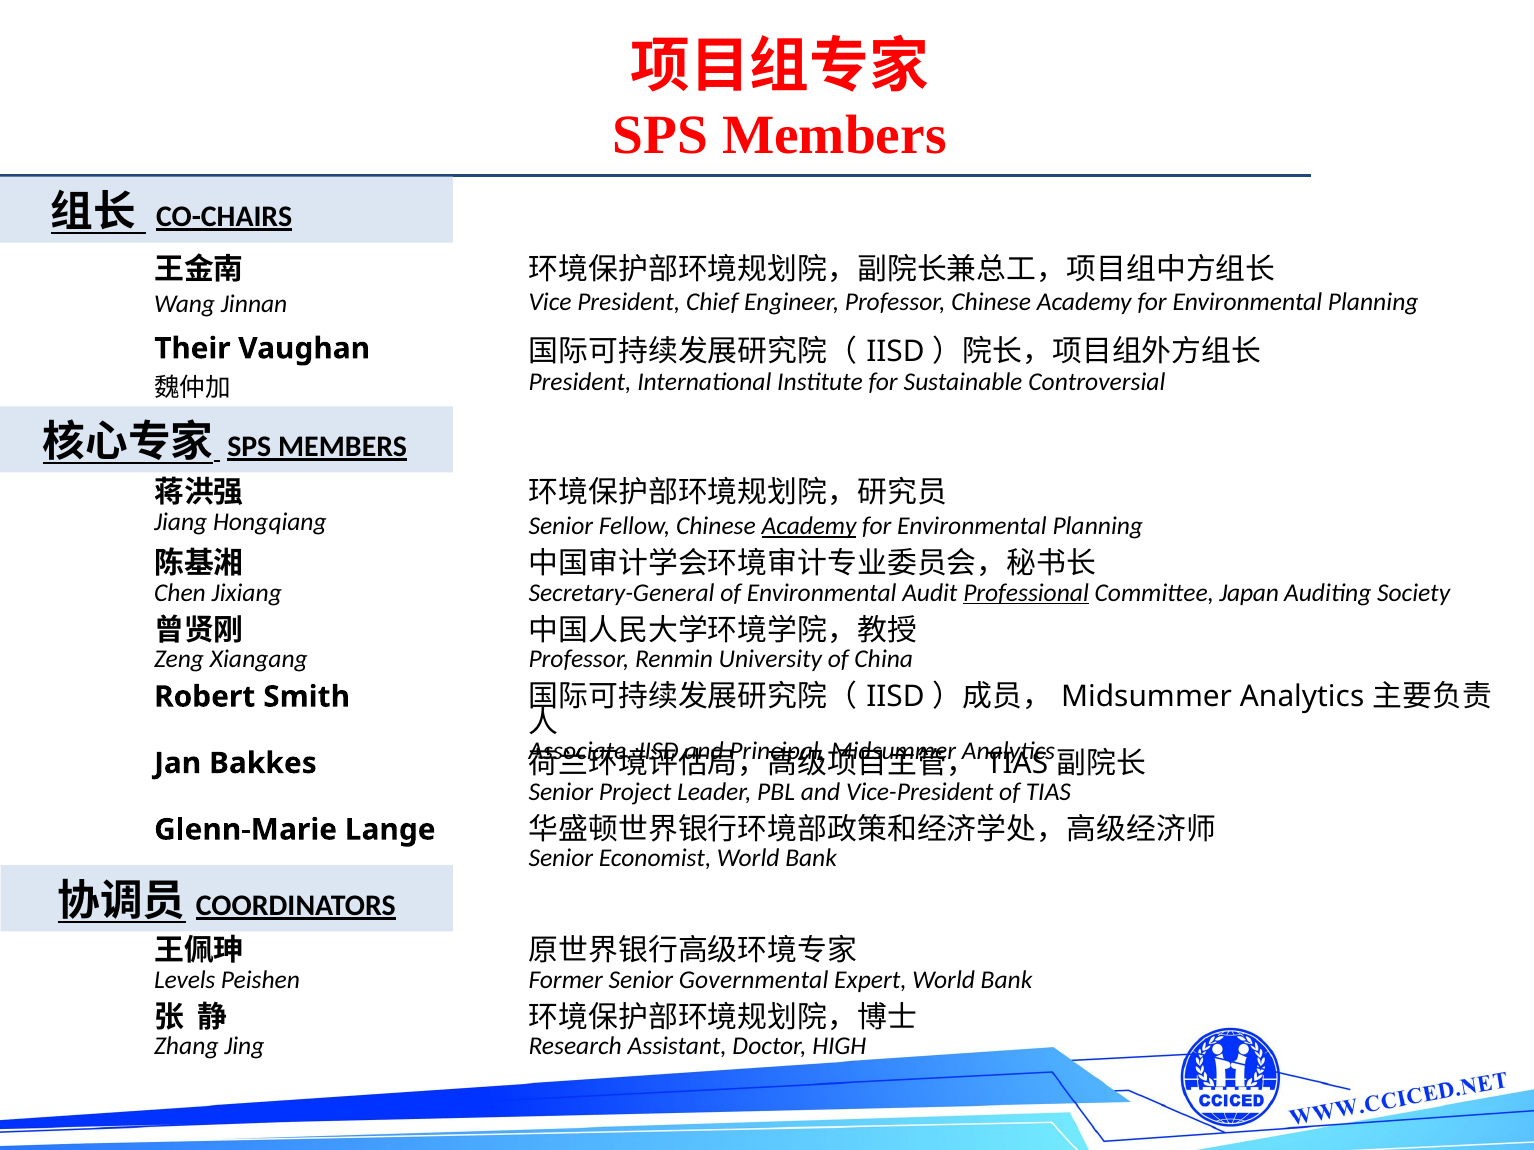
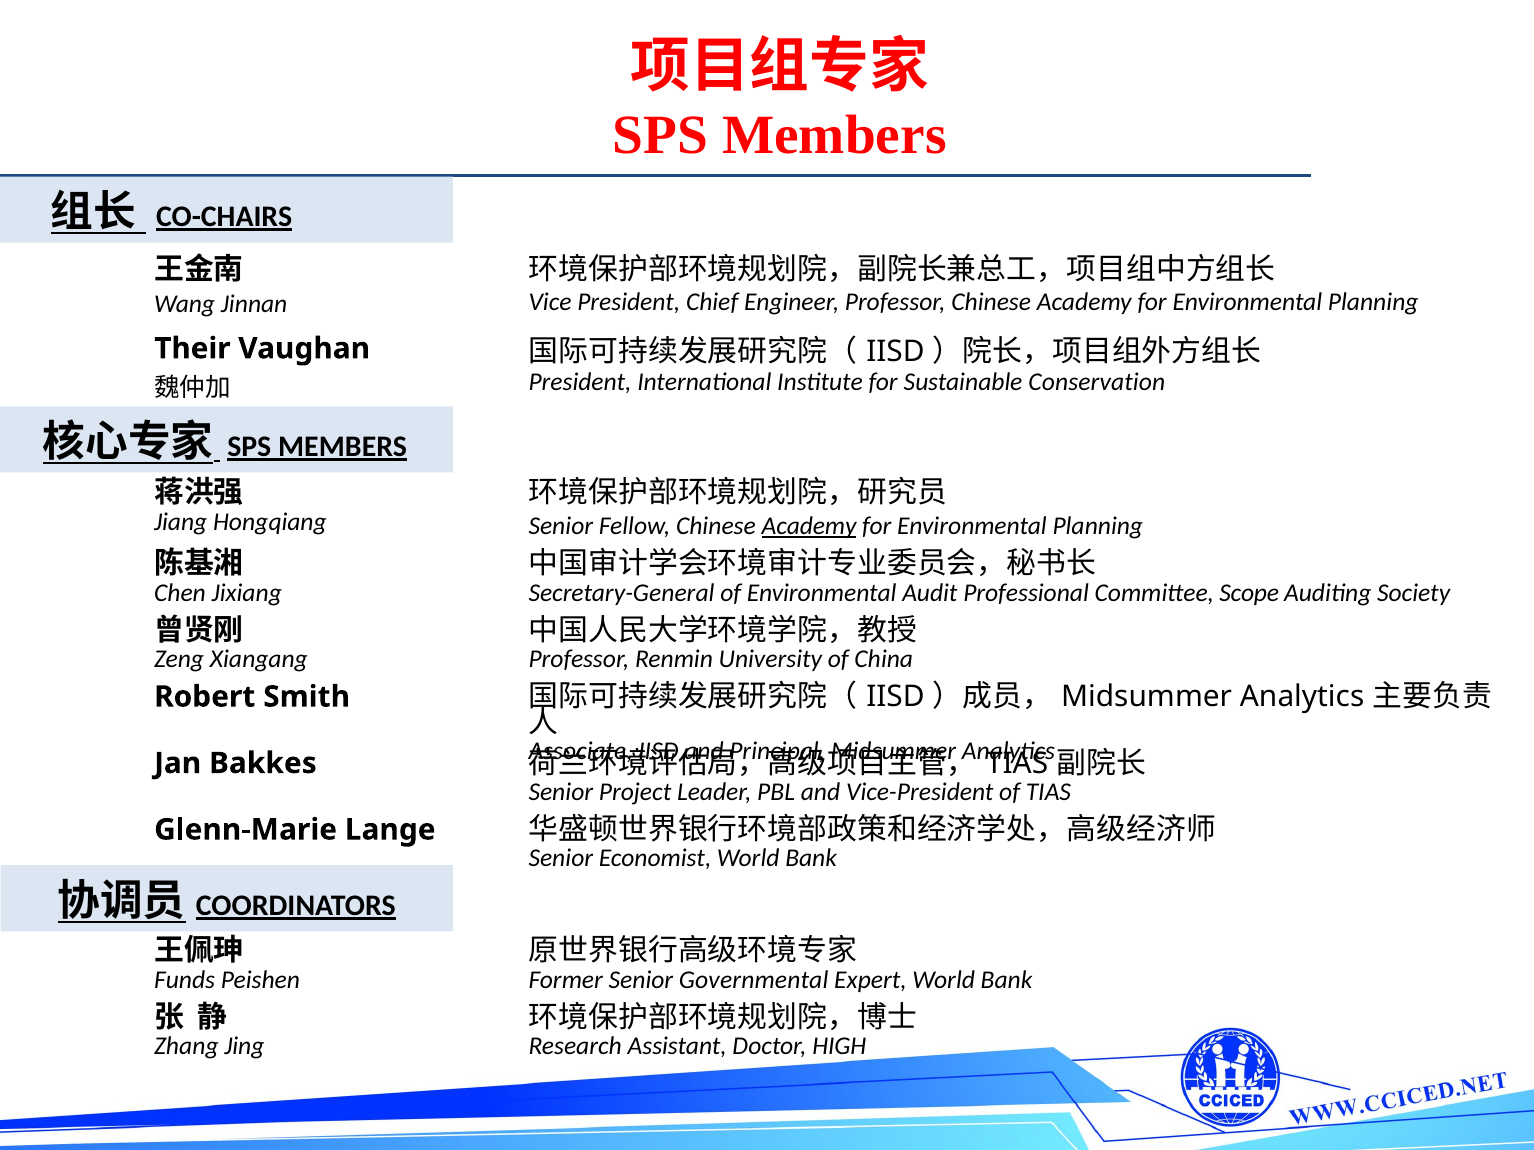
Controversial: Controversial -> Conservation (1097, 382)
Professional underline: present -> none (1026, 593)
Japan: Japan -> Scope (1249, 593)
Levels: Levels -> Funds (185, 980)
